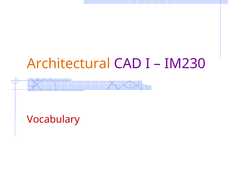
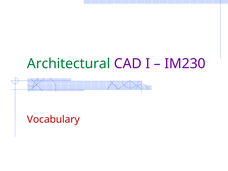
Architectural colour: orange -> green (69, 64)
